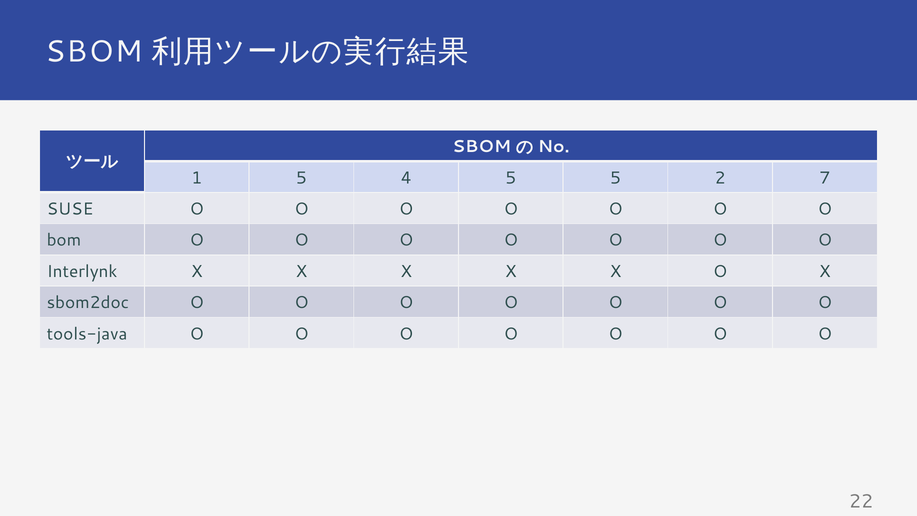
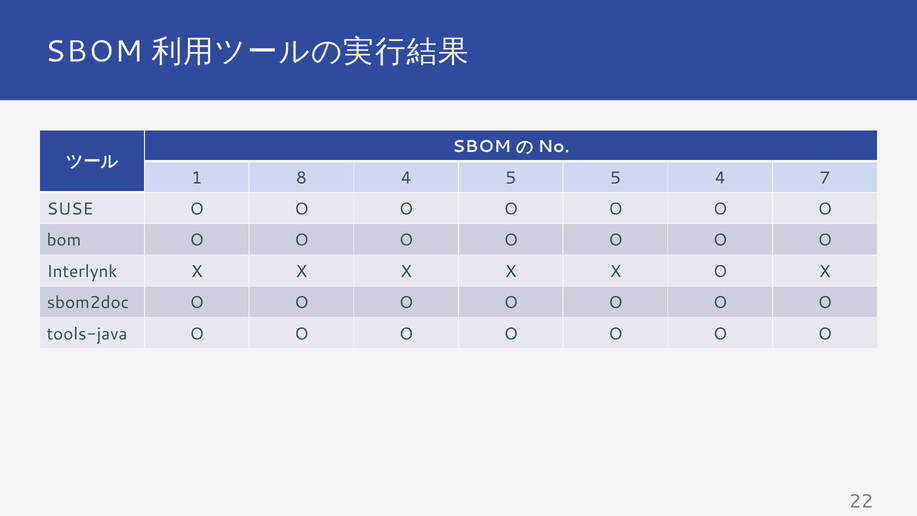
1 5: 5 -> 8 (301, 178)
5 2: 2 -> 4 (720, 178)
